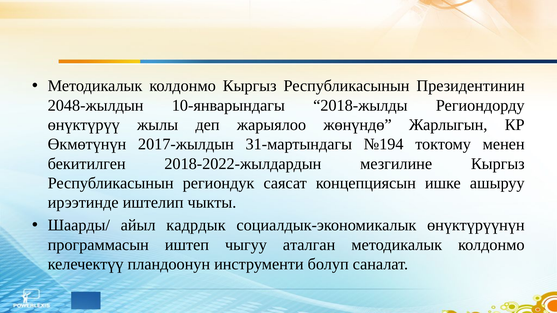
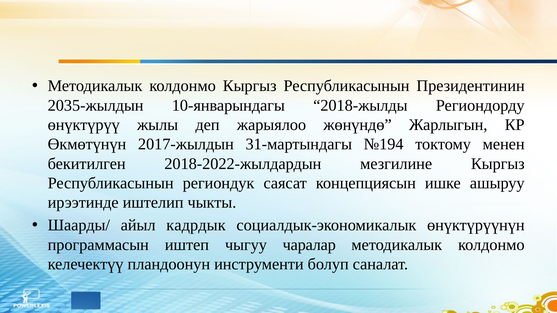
2048-жылдын: 2048-жылдын -> 2035-жылдын (96, 106)
аталган: аталган -> чаралар (309, 245)
